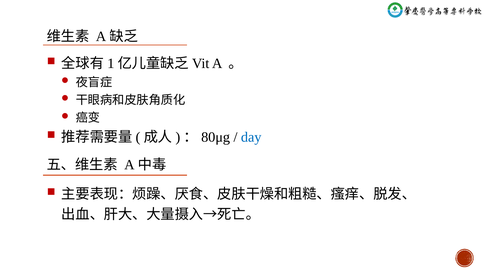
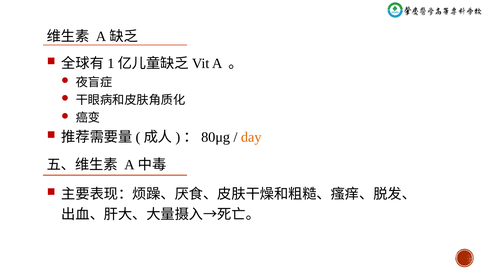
day colour: blue -> orange (251, 137)
